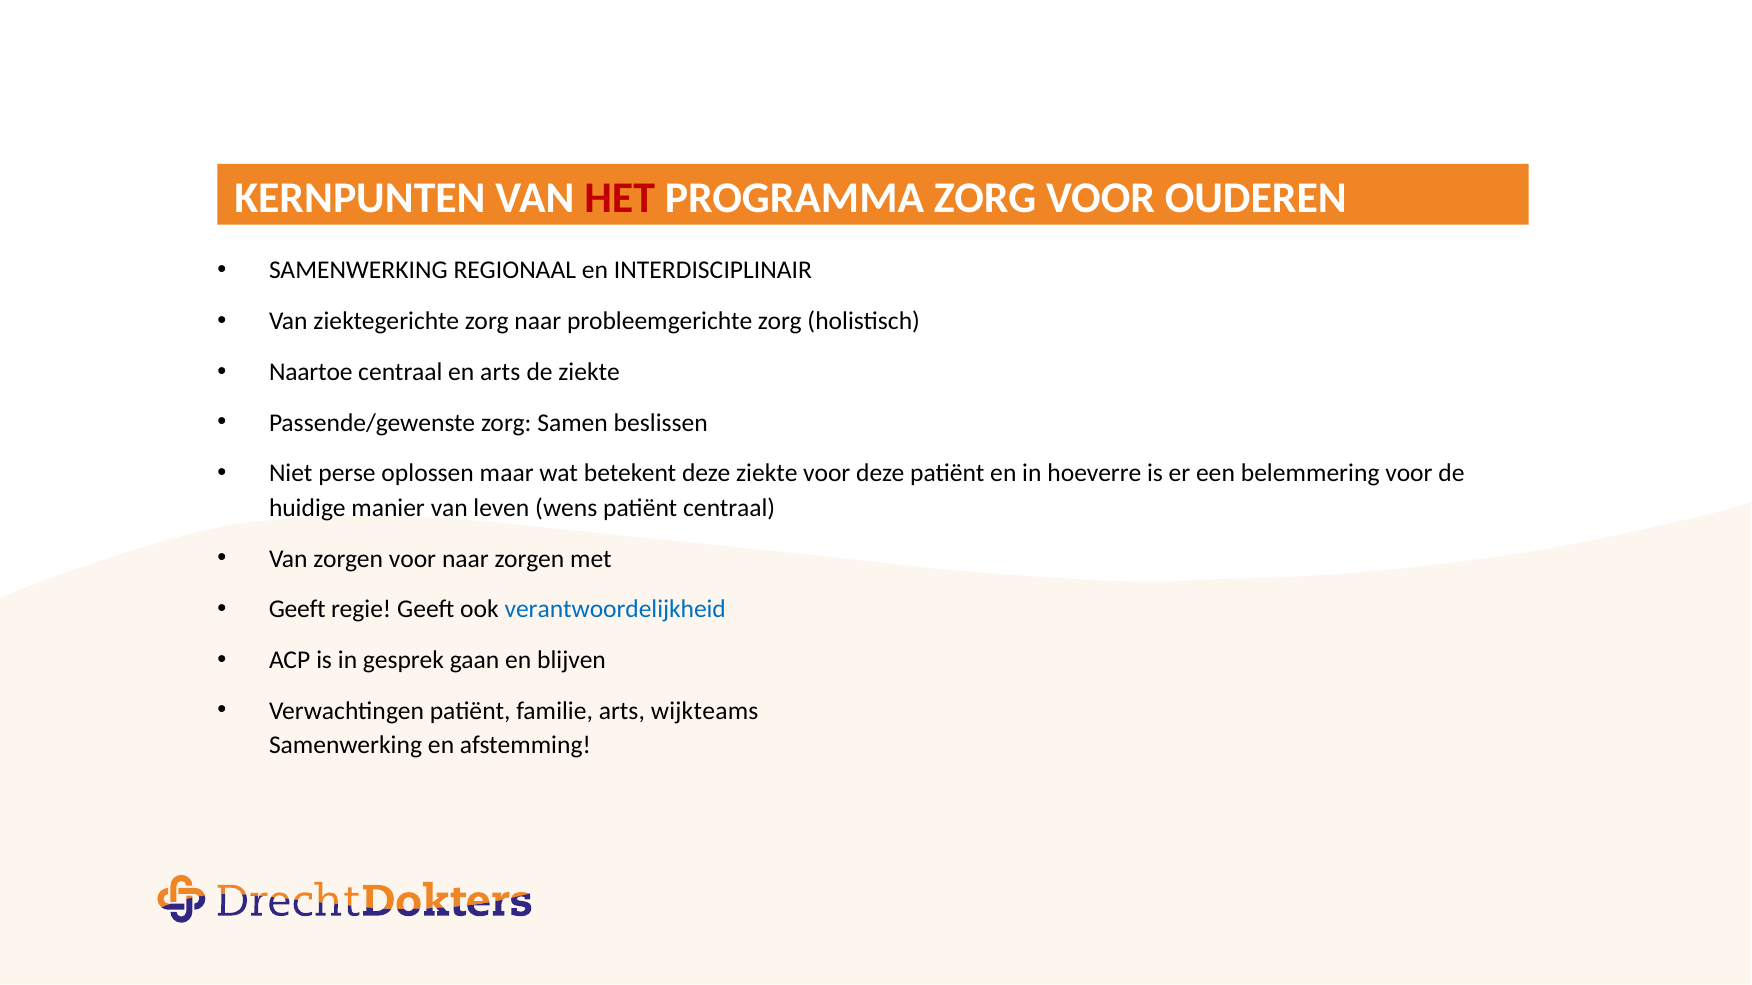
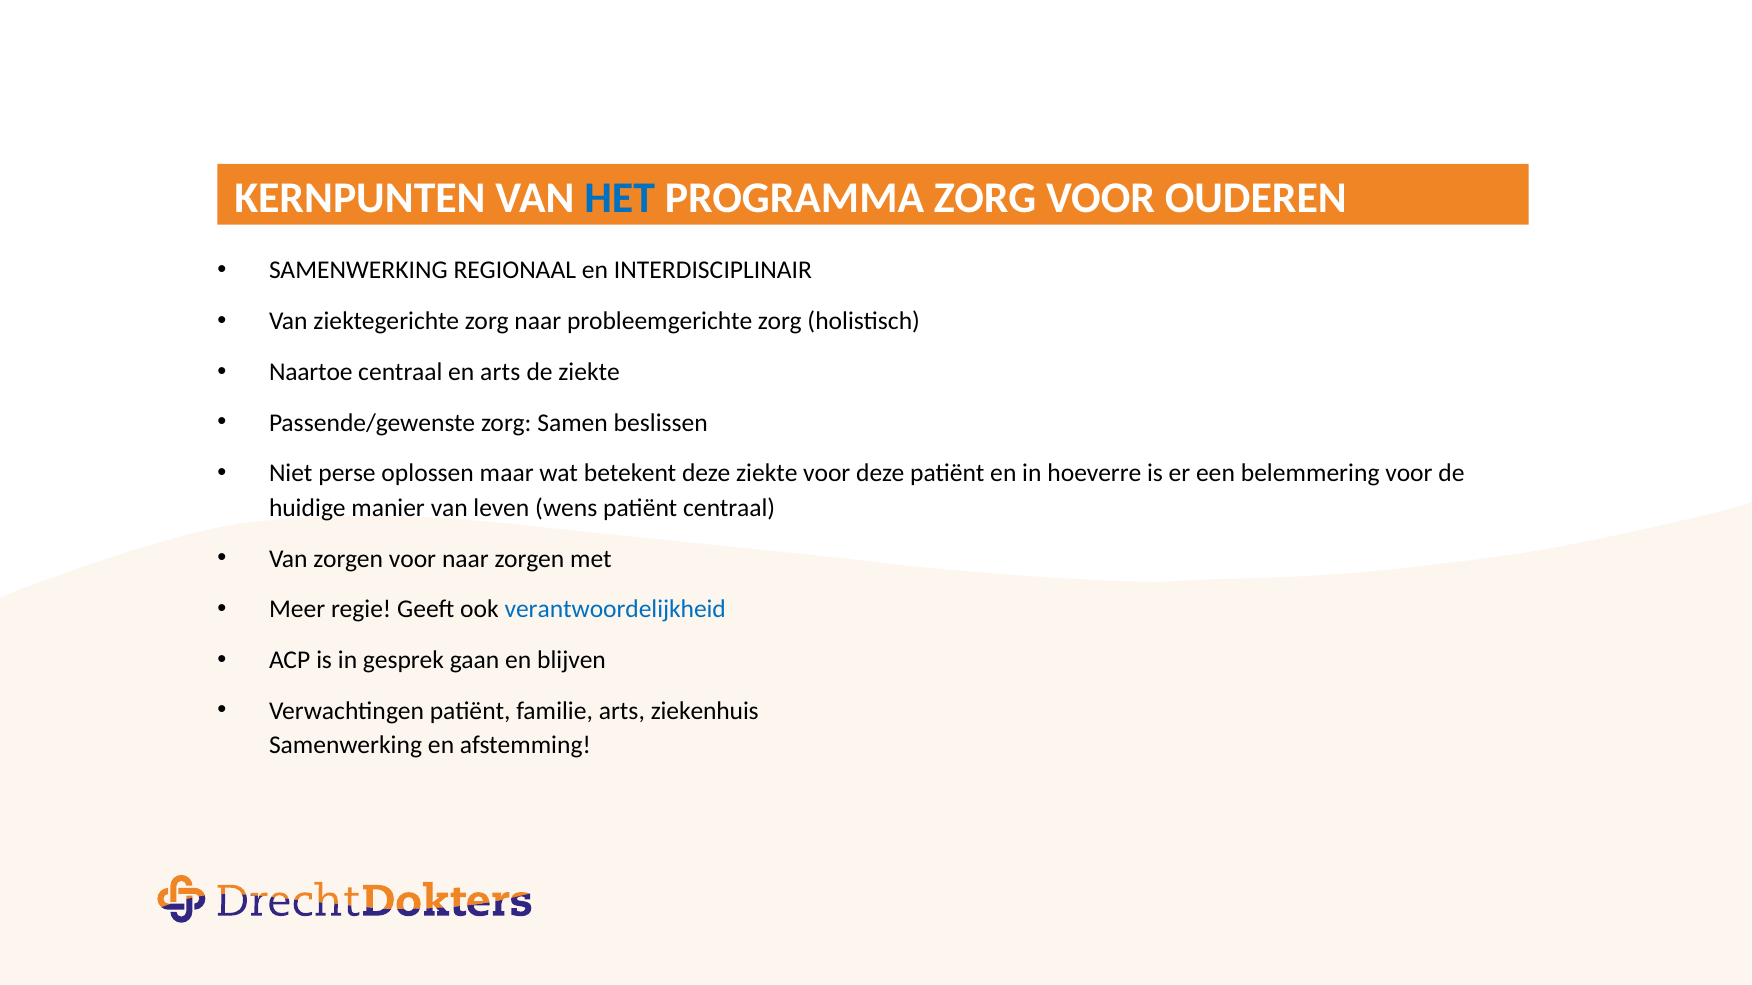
HET colour: red -> blue (620, 198)
Geeft: Geeft -> Meer (297, 610)
wijkteams: wijkteams -> ziekenhuis (705, 711)
